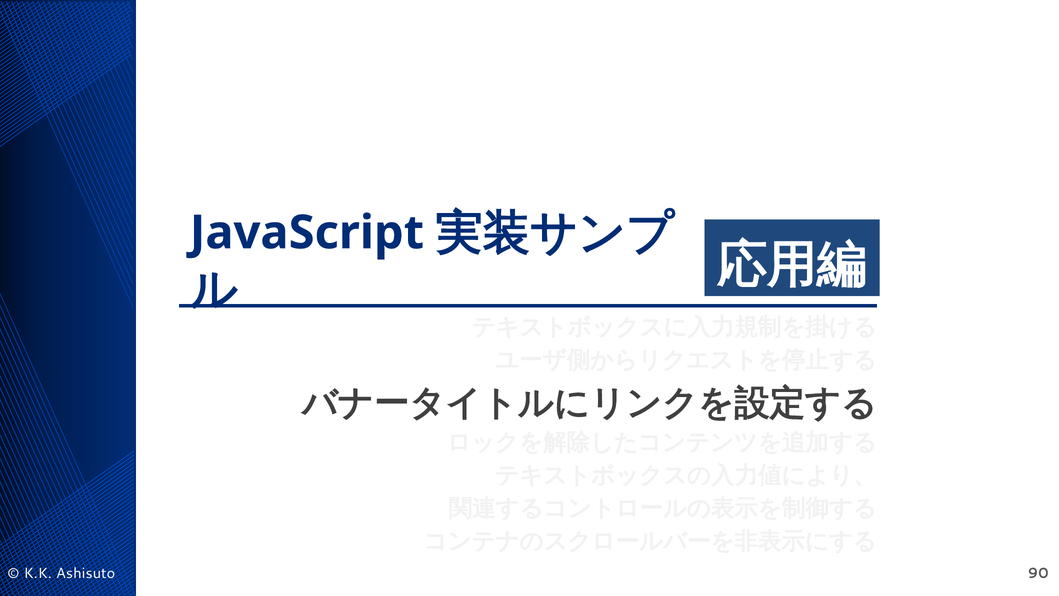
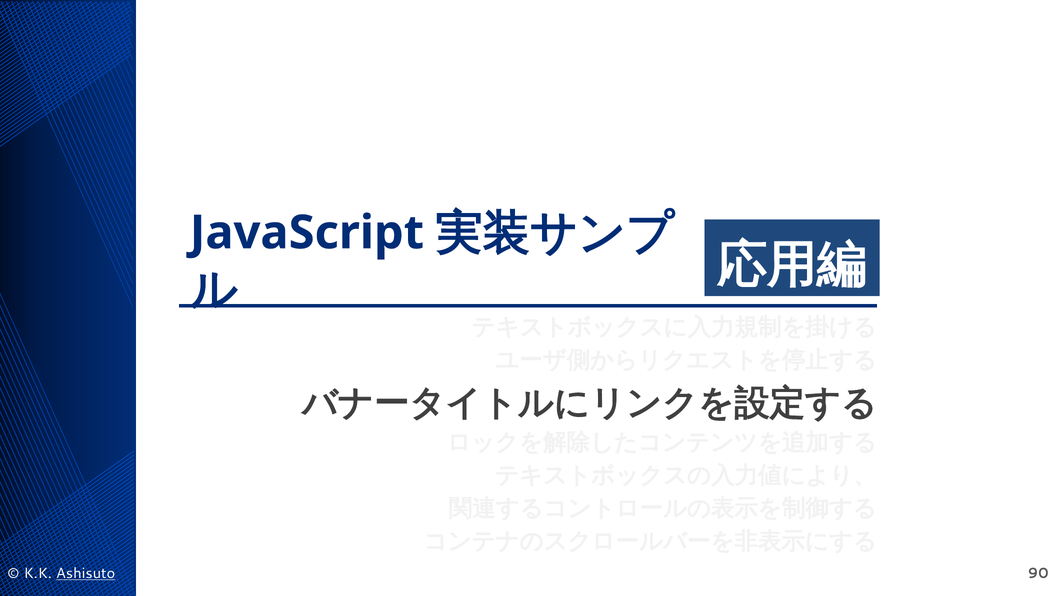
Ashisuto underline: none -> present (86, 573)
